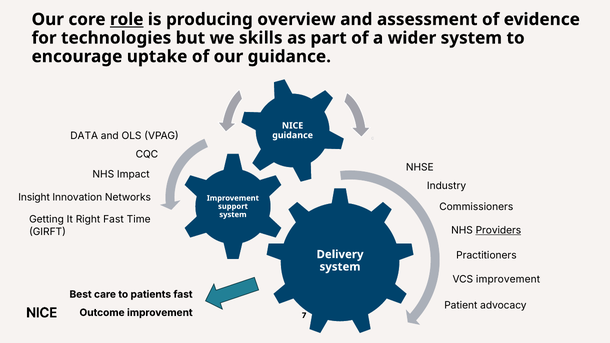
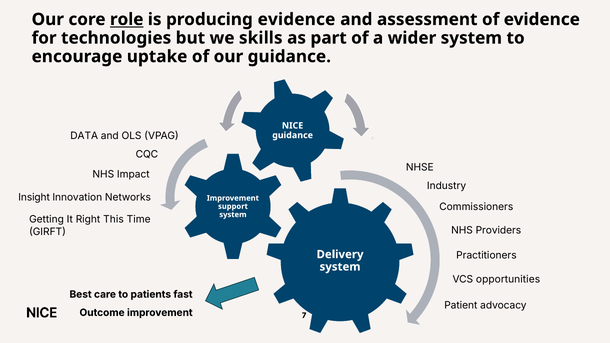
producing overview: overview -> evidence (296, 19)
Right Fast: Fast -> This (113, 220)
Providers underline: present -> none (498, 230)
VCS improvement: improvement -> opportunities (508, 280)
